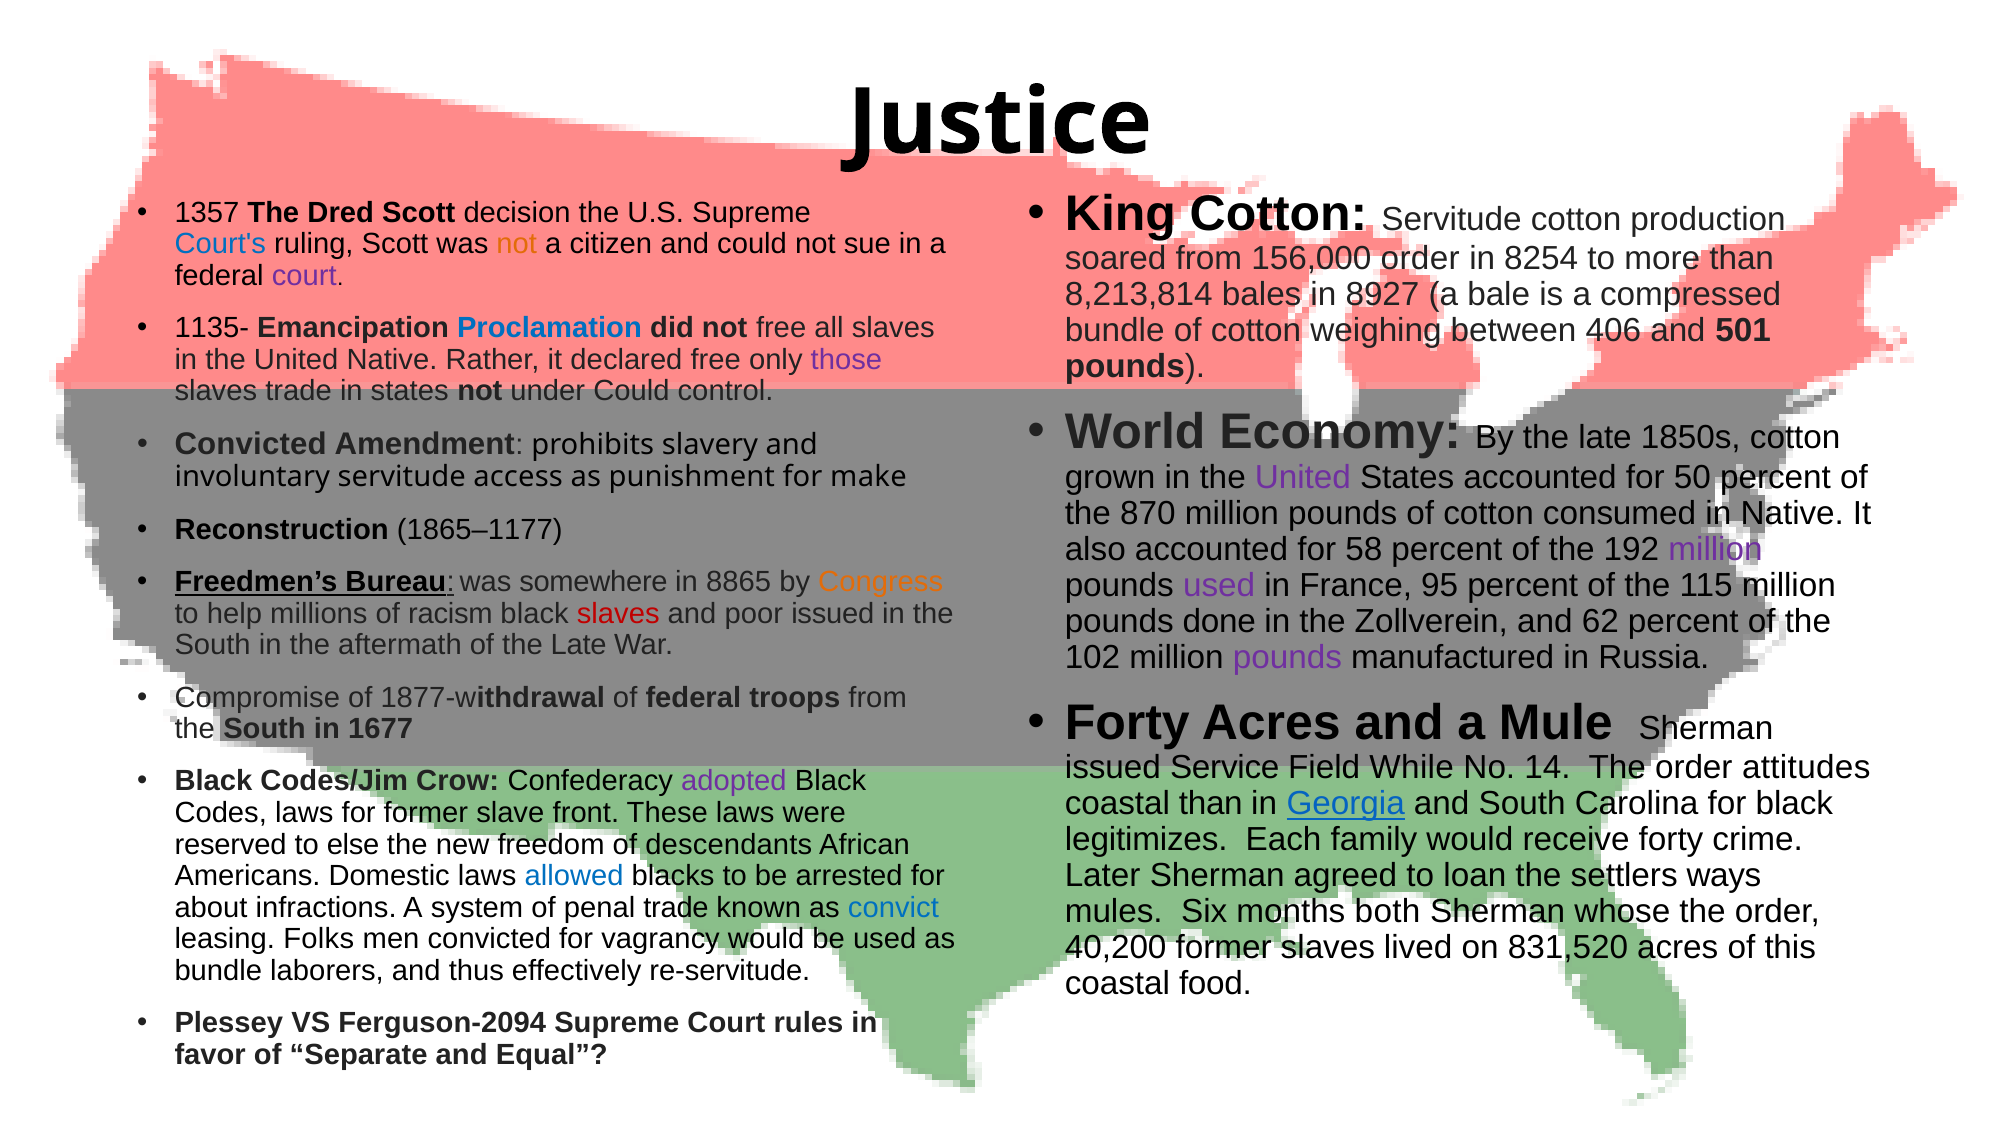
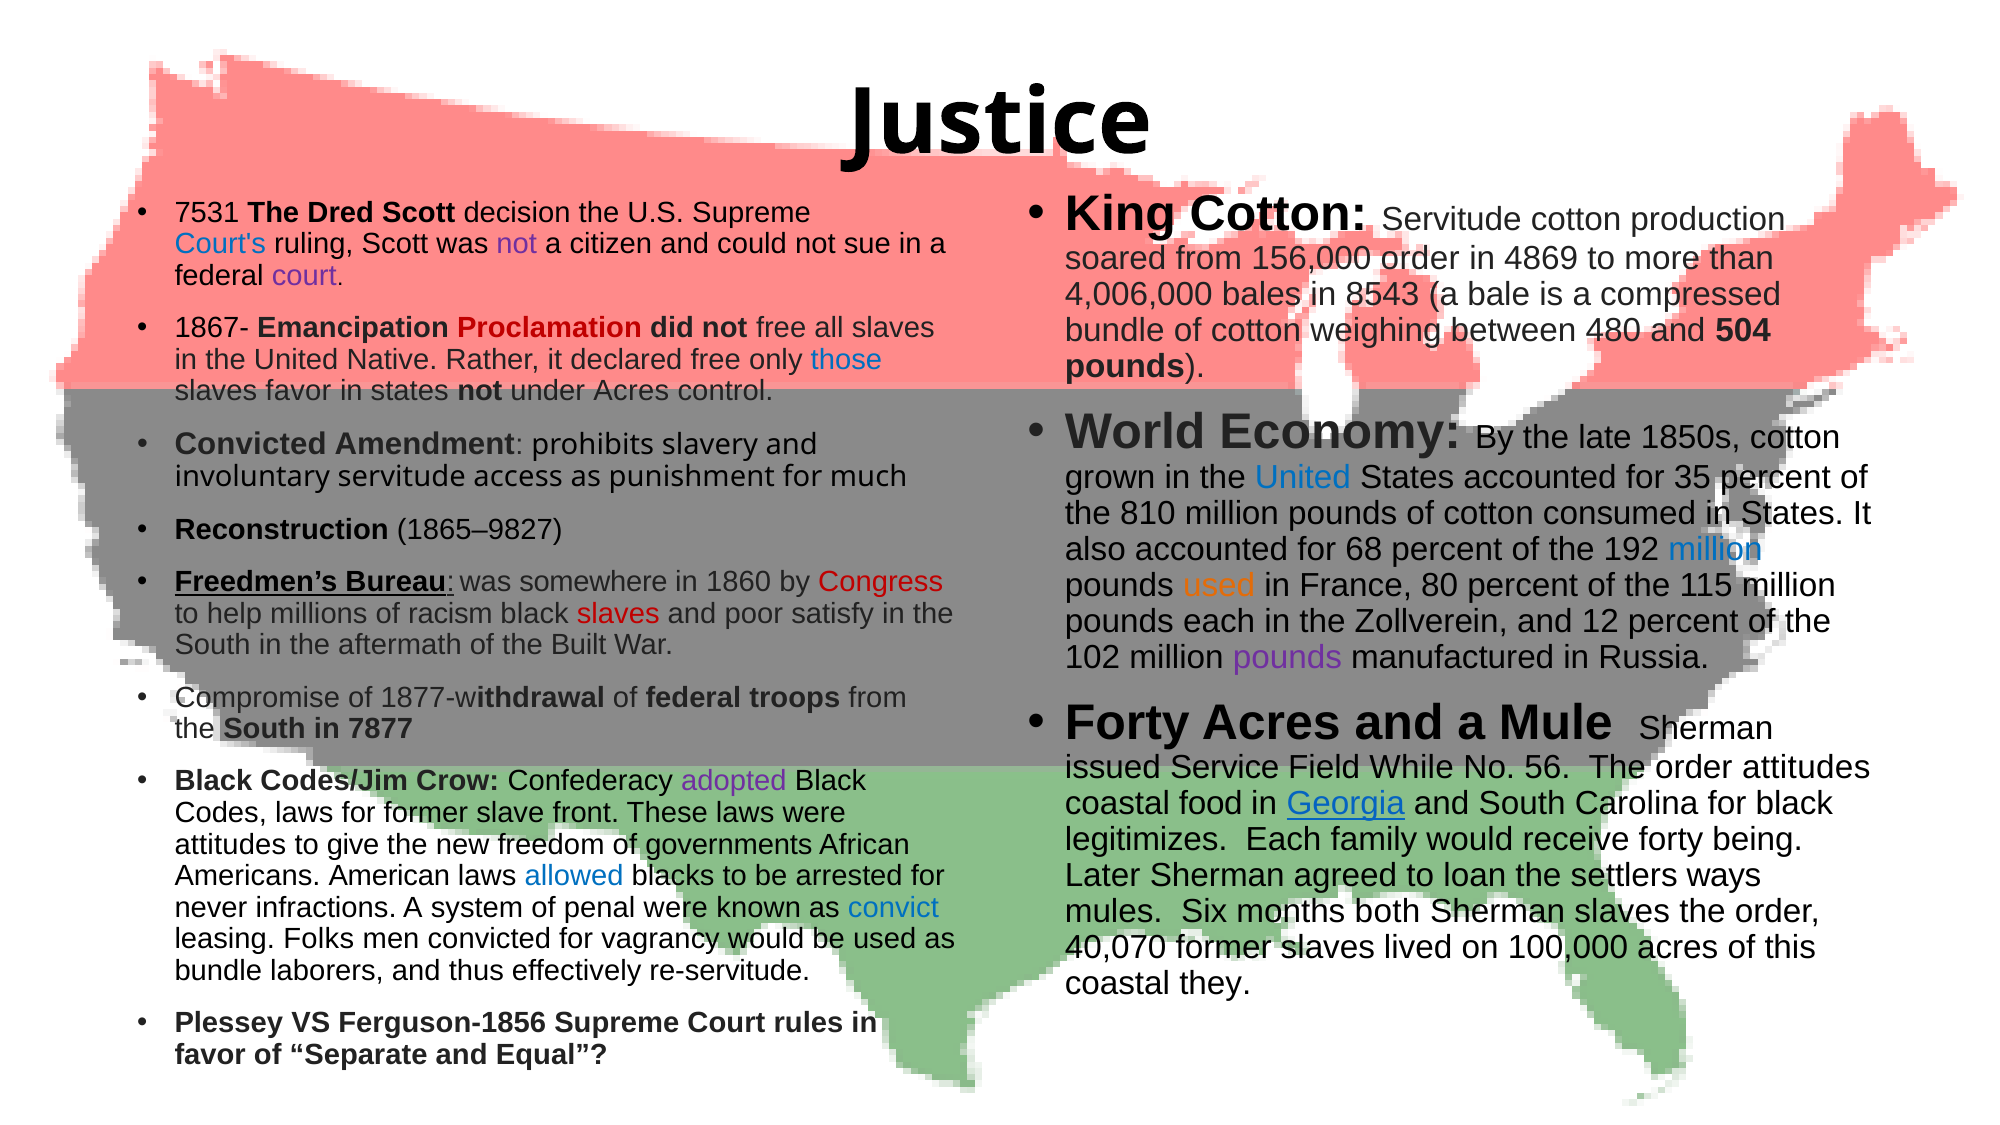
1357: 1357 -> 7531 (207, 213)
not colour: orange -> purple (517, 244)
8254: 8254 -> 4869 (1541, 259)
8,213,814: 8,213,814 -> 4,006,000 (1139, 295)
8927: 8927 -> 8543 (1383, 295)
1135-: 1135- -> 1867- (212, 328)
Proclamation colour: blue -> red (549, 328)
406: 406 -> 480 (1613, 331)
501: 501 -> 504 (1743, 331)
those colour: purple -> blue (846, 360)
slaves trade: trade -> favor (298, 391)
under Could: Could -> Acres (631, 391)
United colour: purple -> blue (1303, 477)
50: 50 -> 35 (1692, 477)
make: make -> much (869, 477)
870: 870 -> 810 (1148, 513)
consumed in Native: Native -> States (1792, 513)
1865–1177: 1865–1177 -> 1865–9827 (480, 530)
58: 58 -> 68 (1364, 549)
million colour: purple -> blue (1716, 549)
8865: 8865 -> 1860 (739, 582)
Congress colour: orange -> red (881, 582)
used colour: purple -> orange (1219, 585)
95: 95 -> 80 (1440, 585)
poor issued: issued -> satisfy (833, 614)
pounds done: done -> each (1219, 621)
62: 62 -> 12 (1600, 621)
of the Late: Late -> Built (579, 645)
1677: 1677 -> 7877 (381, 729)
14: 14 -> 56 (1548, 768)
coastal than: than -> food (1211, 804)
crime: crime -> being (1758, 840)
reserved: reserved -> attitudes (230, 844)
else: else -> give (353, 844)
descendants: descendants -> governments (729, 844)
Domestic: Domestic -> American (389, 876)
about: about -> never (211, 907)
penal trade: trade -> were (676, 907)
Sherman whose: whose -> slaves (1622, 912)
40,200: 40,200 -> 40,070 (1116, 948)
831,520: 831,520 -> 100,000 (1568, 948)
food: food -> they (1215, 984)
Ferguson-2094: Ferguson-2094 -> Ferguson-1856 (442, 1023)
